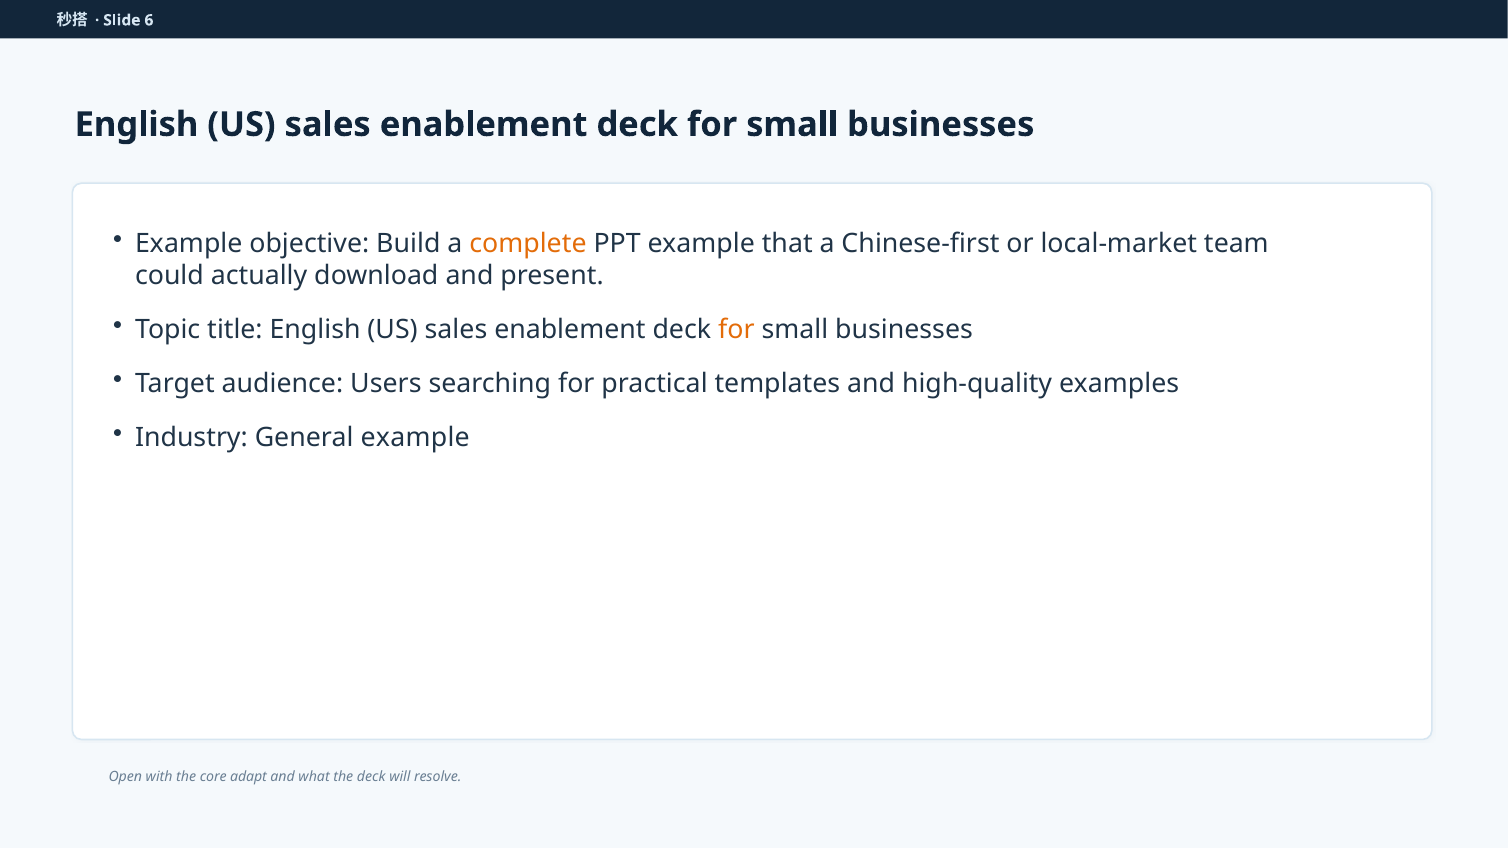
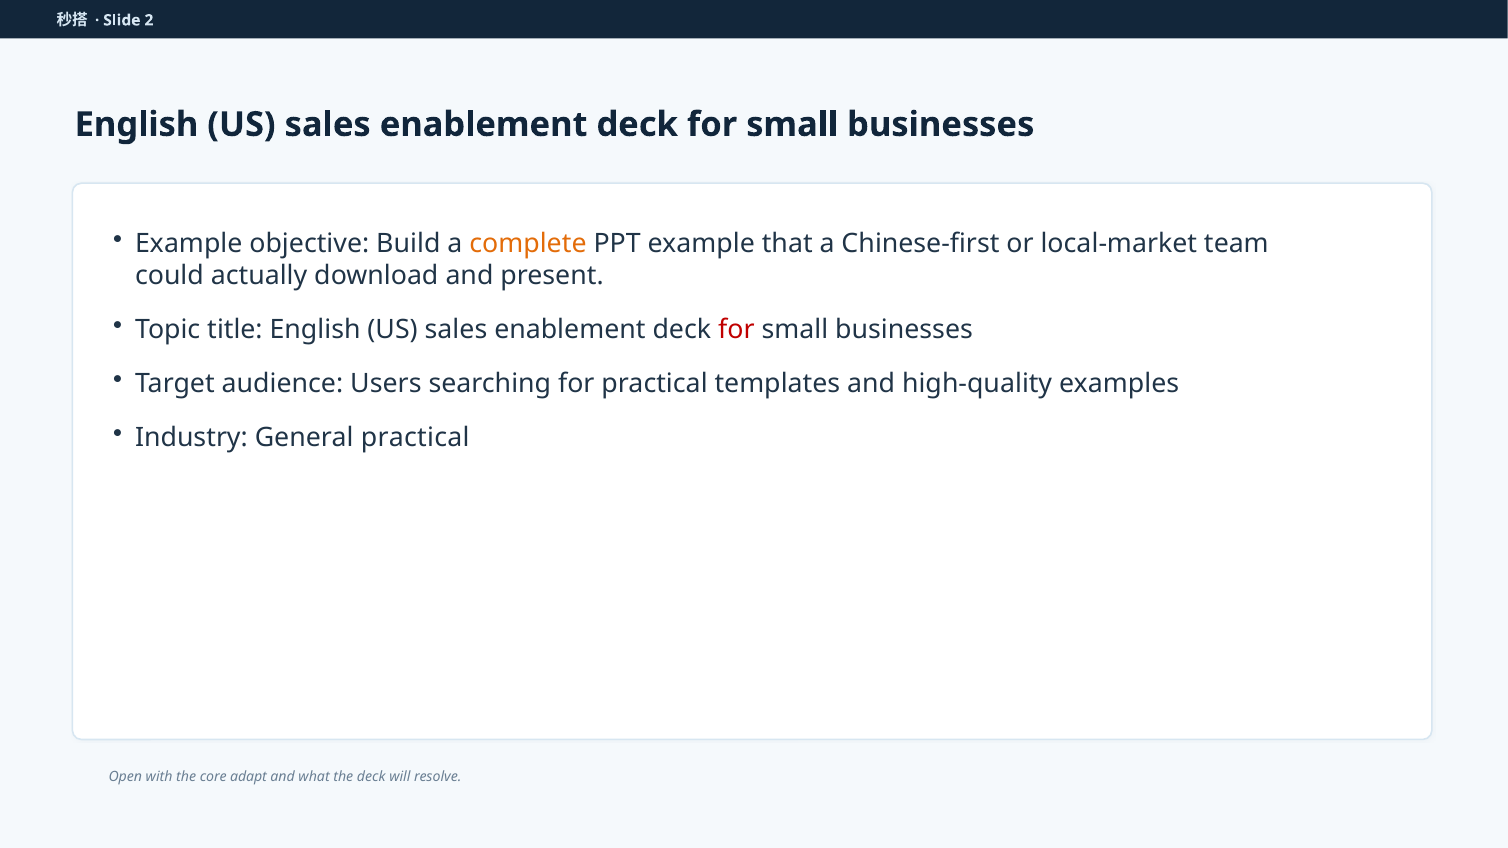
6: 6 -> 2 (149, 20)
for colour: orange -> red (736, 330)
General example: example -> practical (415, 438)
